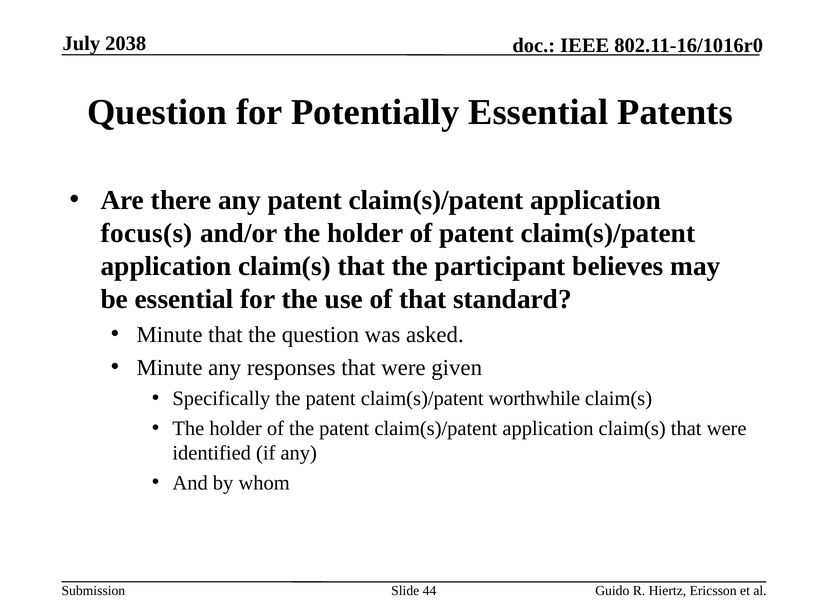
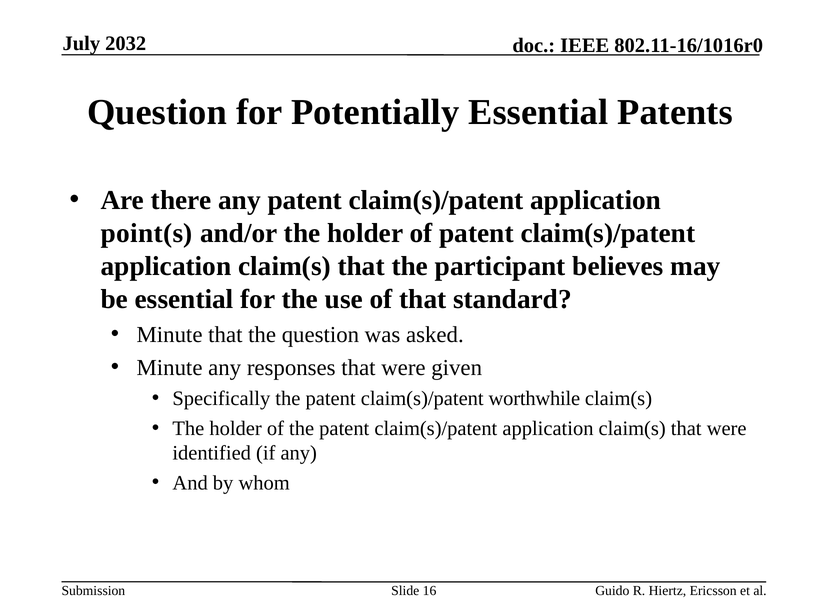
2038: 2038 -> 2032 (126, 44)
focus(s: focus(s -> point(s (147, 233)
44: 44 -> 16 (430, 591)
